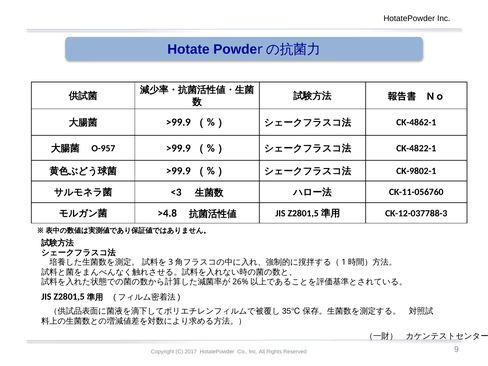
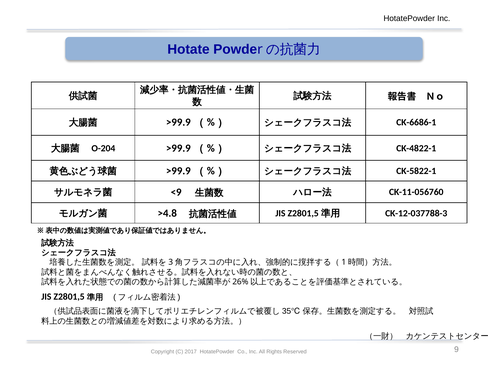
CK-4862-1: CK-4862-1 -> CK-6686-1 (416, 122)
O-957: O-957 -> O-204 (103, 148)
CK-9802-1: CK-9802-1 -> CK-5822-1 (416, 171)
<3: <3 -> <9 (176, 192)
